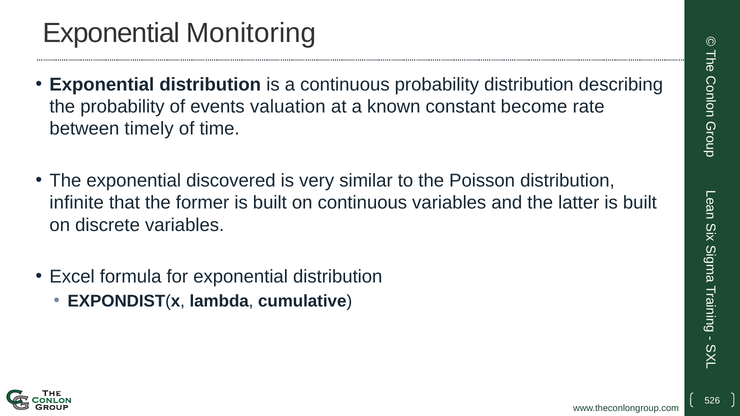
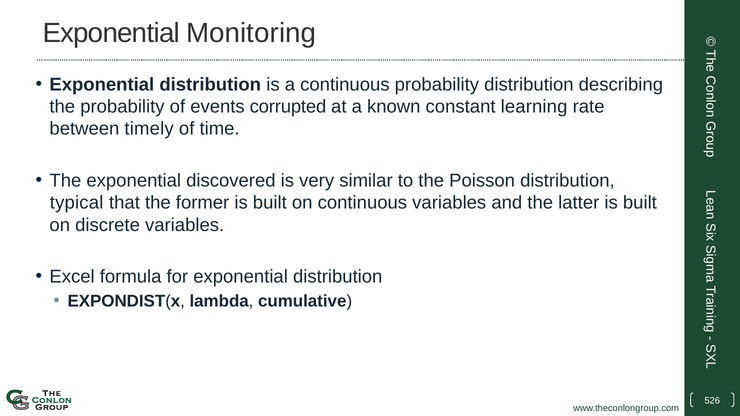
valuation: valuation -> corrupted (288, 107)
become: become -> learning (534, 107)
infinite: infinite -> typical (77, 203)
